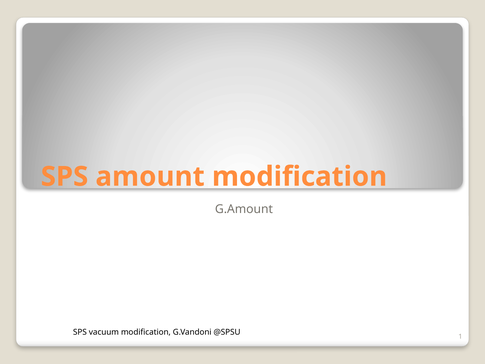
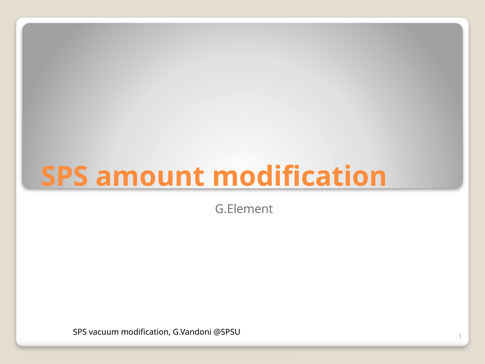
G.Amount: G.Amount -> G.Element (244, 209)
